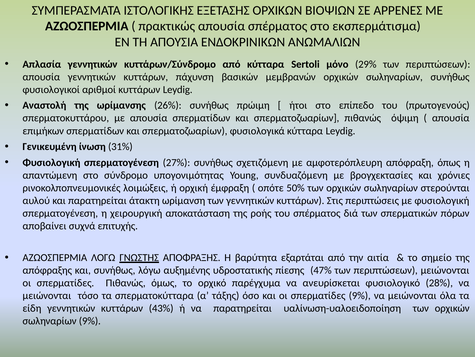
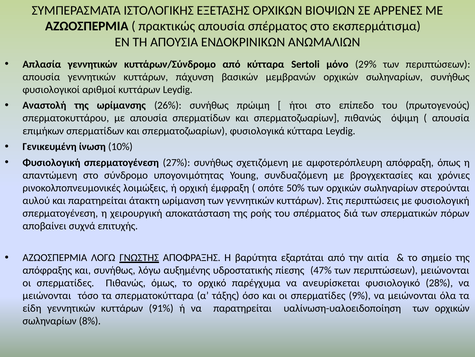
31%: 31% -> 10% (120, 146)
43%: 43% -> 91% (161, 308)
σωληναρίων 9%: 9% -> 8% (90, 320)
